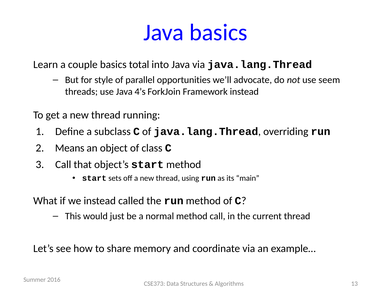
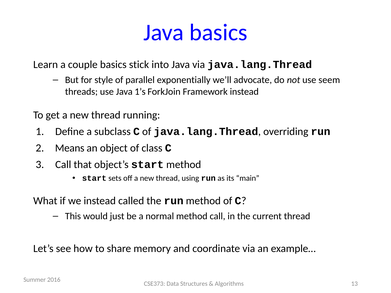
total: total -> stick (139, 65)
opportunities: opportunities -> exponentially (184, 80)
4’s: 4’s -> 1’s (140, 92)
